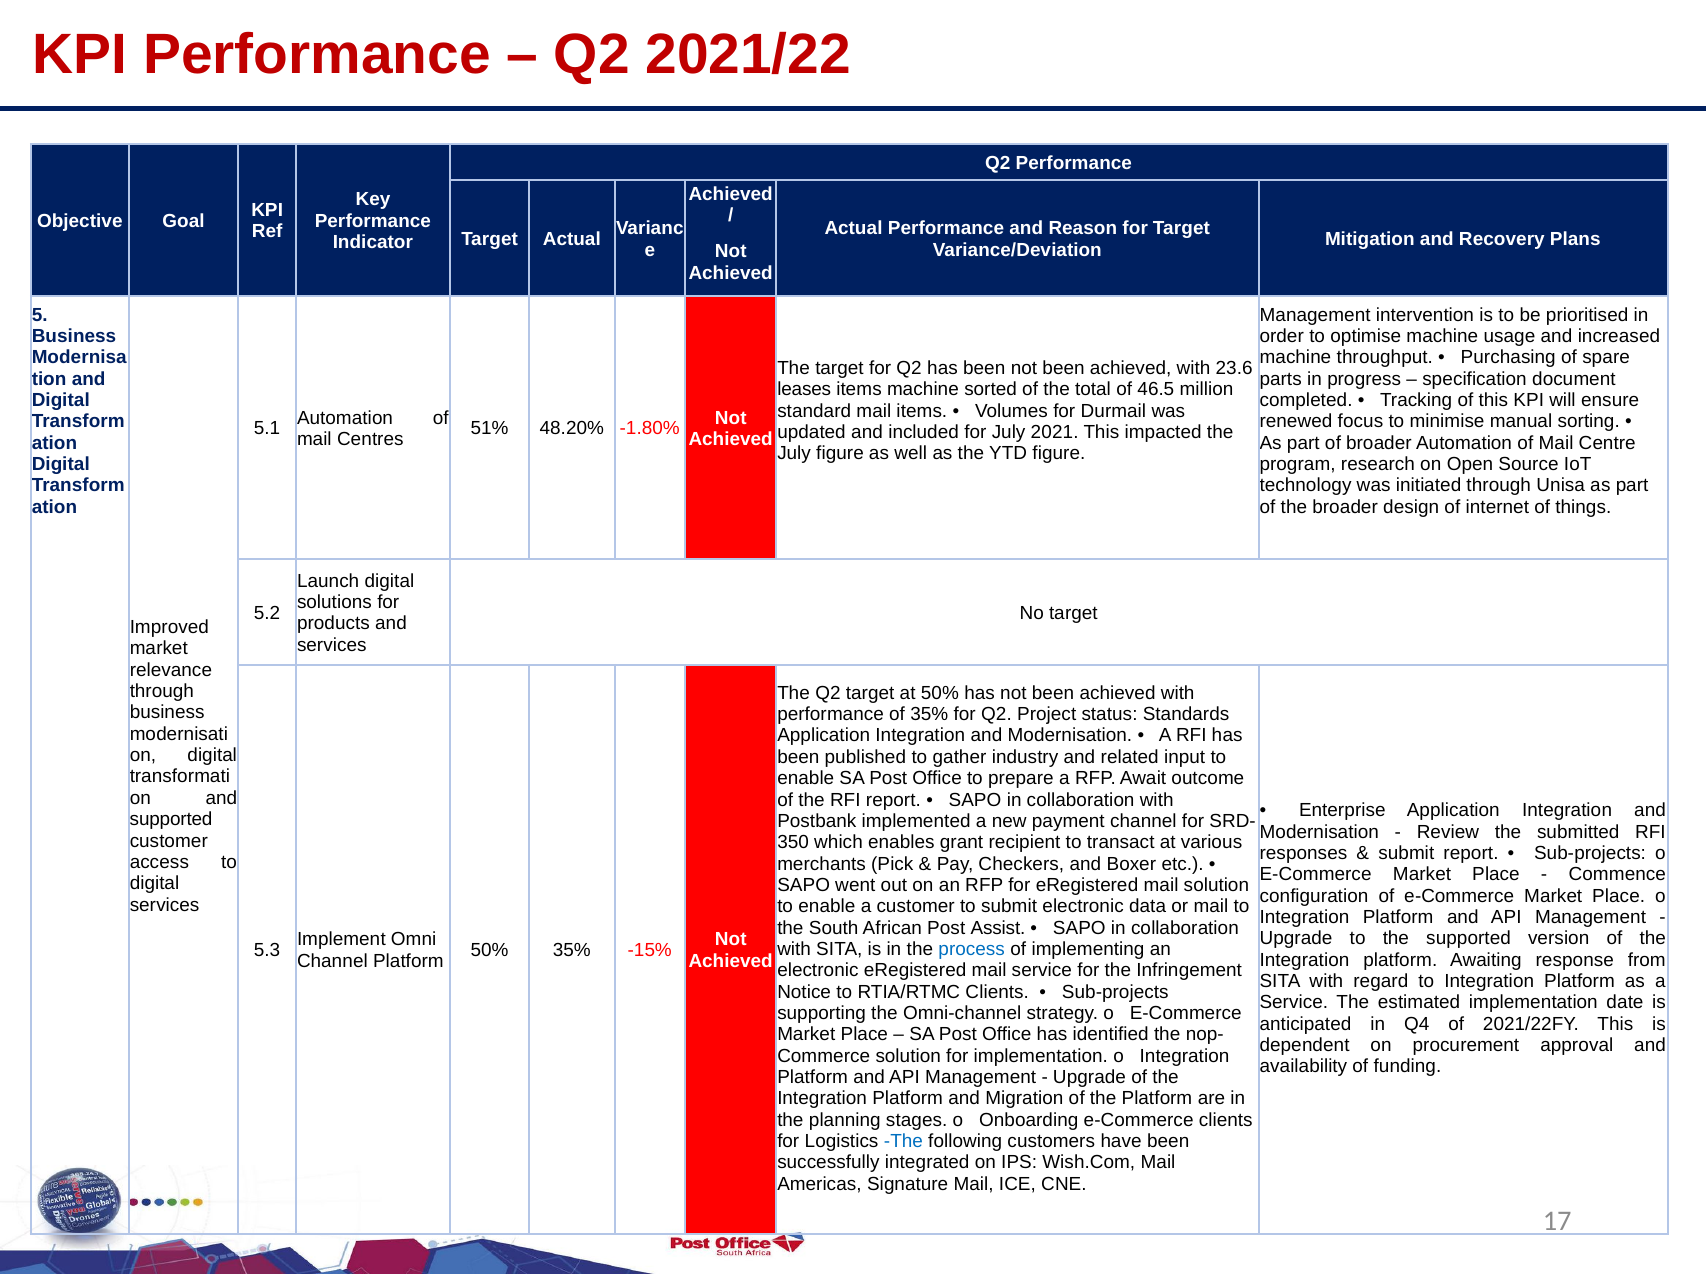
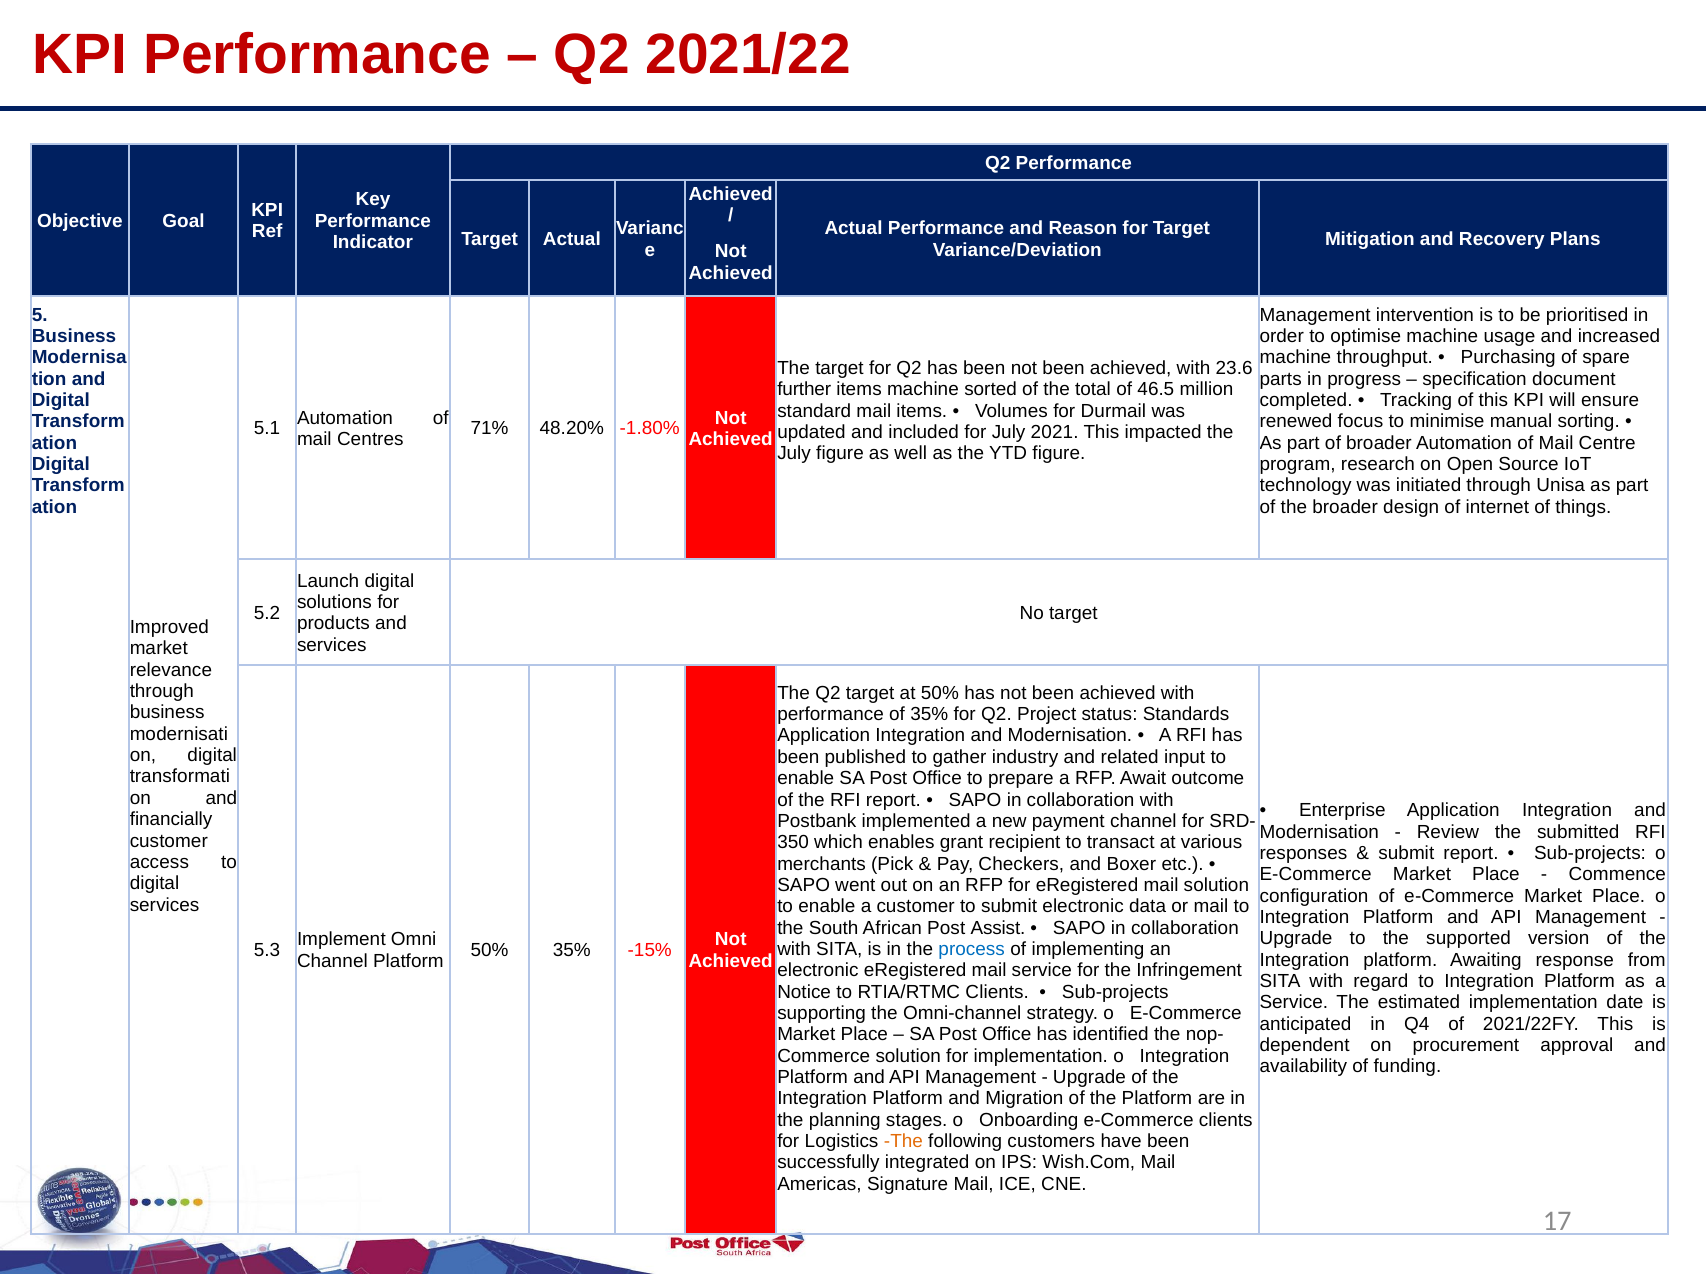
leases: leases -> further (804, 390)
51%: 51% -> 71% (489, 429)
supported: supported -> financially (171, 820)
The colour: blue -> orange (903, 1142)
